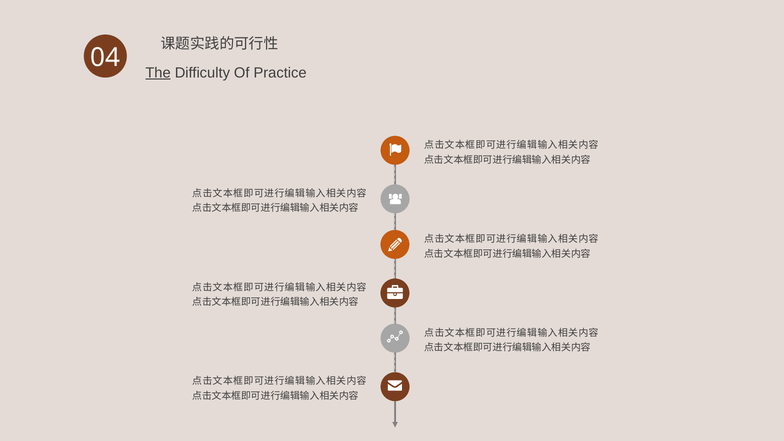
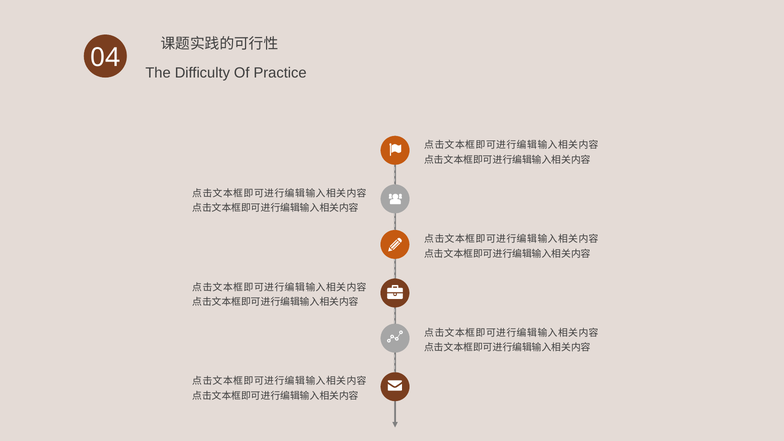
The underline: present -> none (158, 73)
